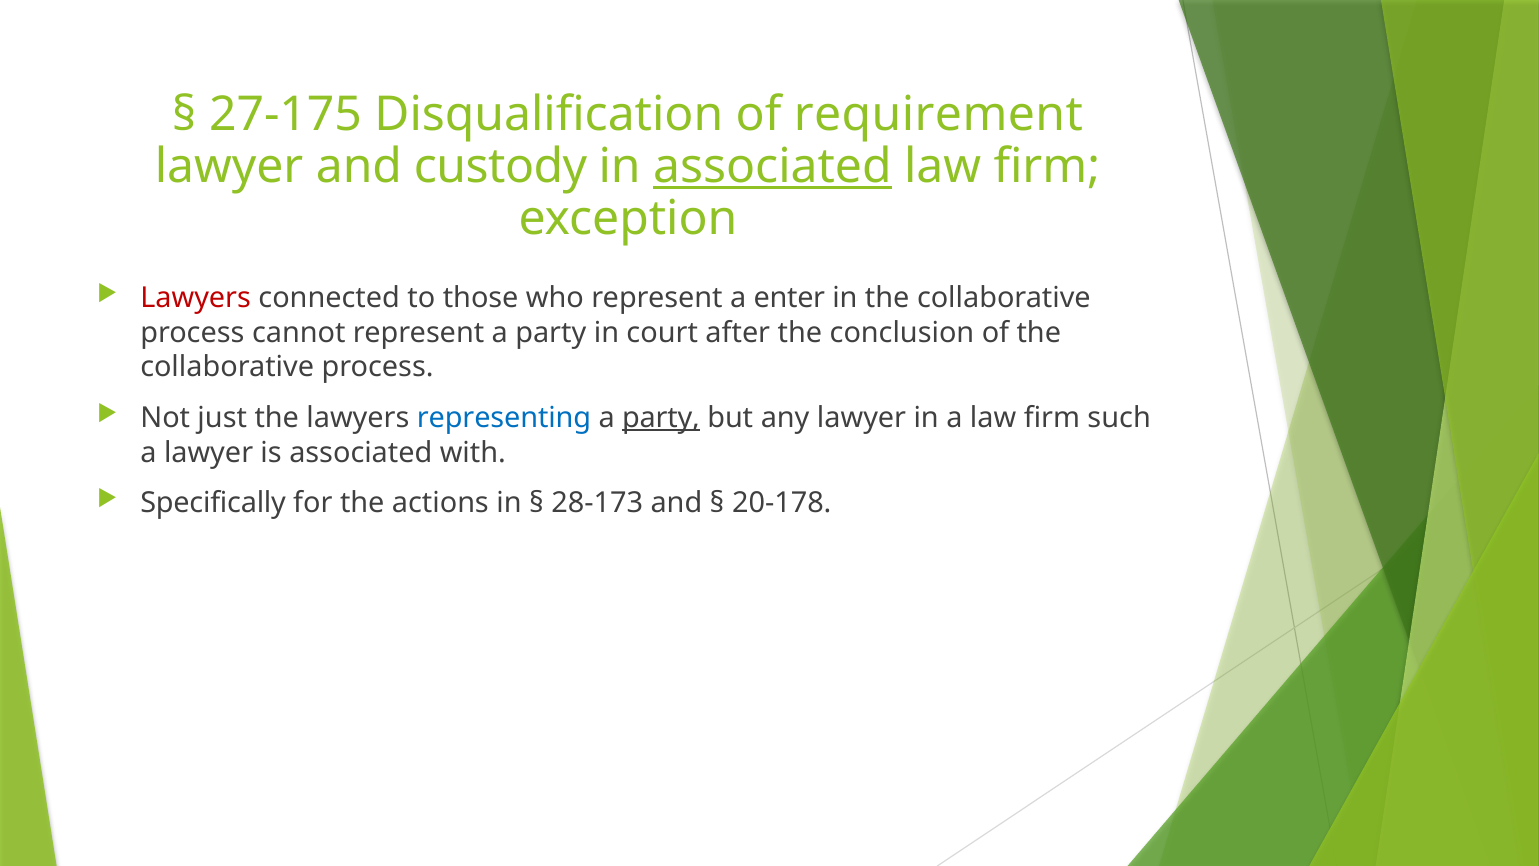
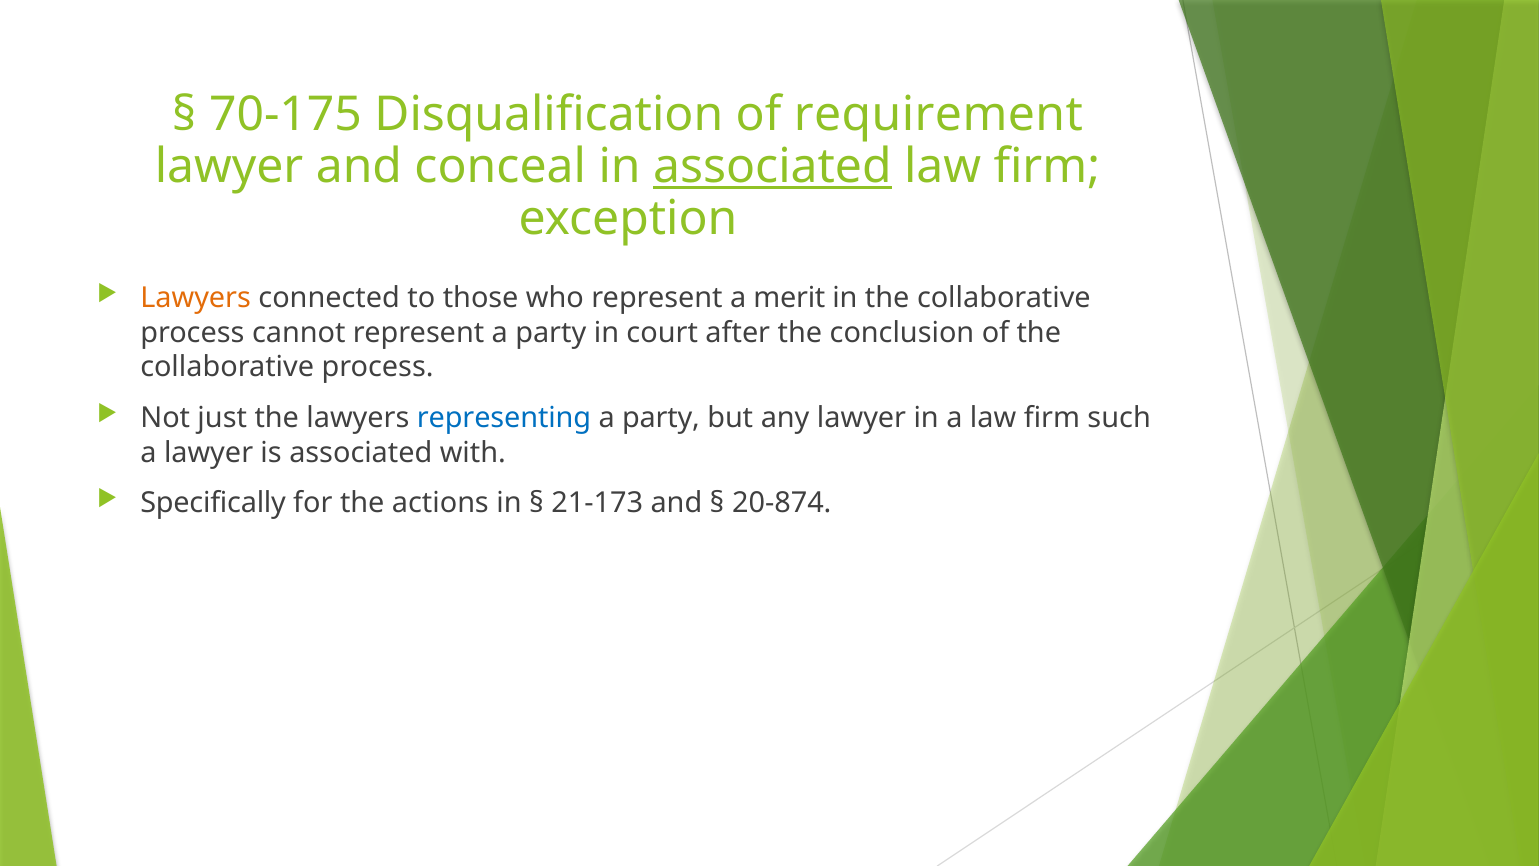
27-175: 27-175 -> 70-175 (286, 115)
custody: custody -> conceal (500, 167)
Lawyers colour: red -> orange (196, 298)
enter: enter -> merit (789, 298)
party underline: present -> none (661, 418)
28-173: 28-173 -> 21-173 (597, 503)
20-178: 20-178 -> 20-874 (782, 503)
